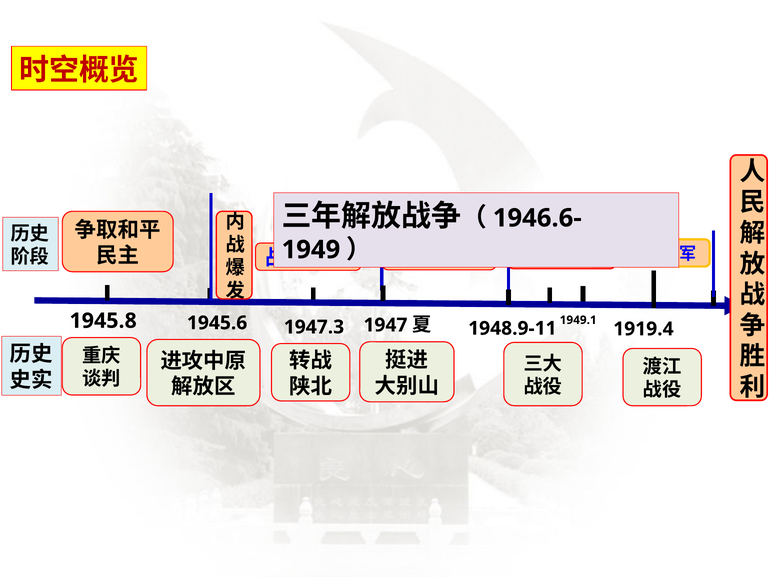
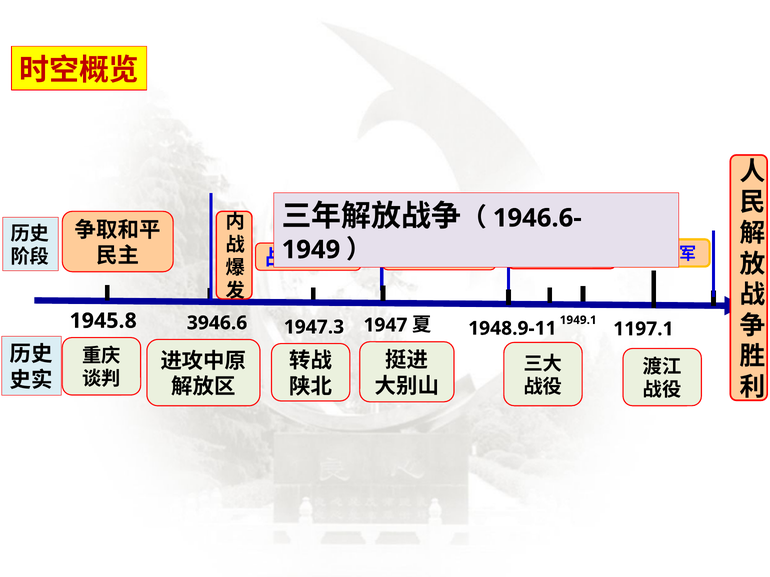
1945.6: 1945.6 -> 3946.6 (217, 323)
1919.4: 1919.4 -> 1197.1 (643, 329)
